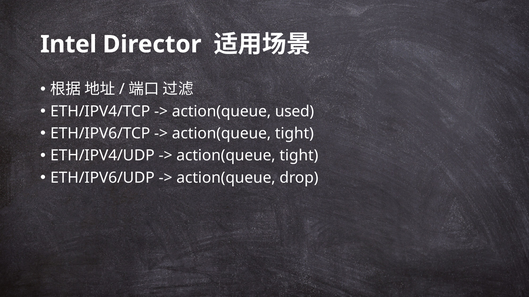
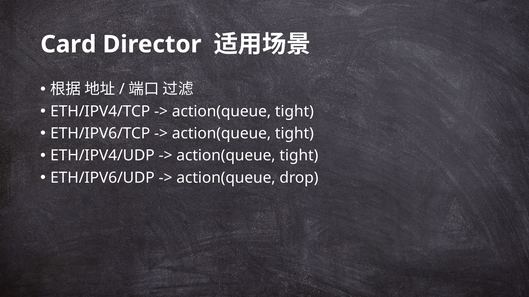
Intel: Intel -> Card (68, 44)
used: used -> tight (294, 112)
